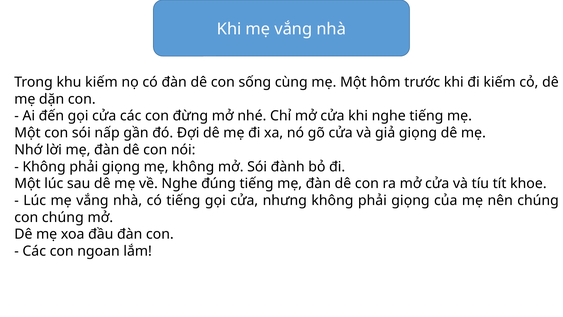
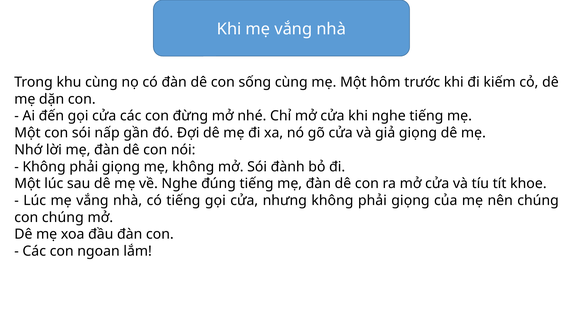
khu kiếm: kiếm -> cùng (101, 82)
